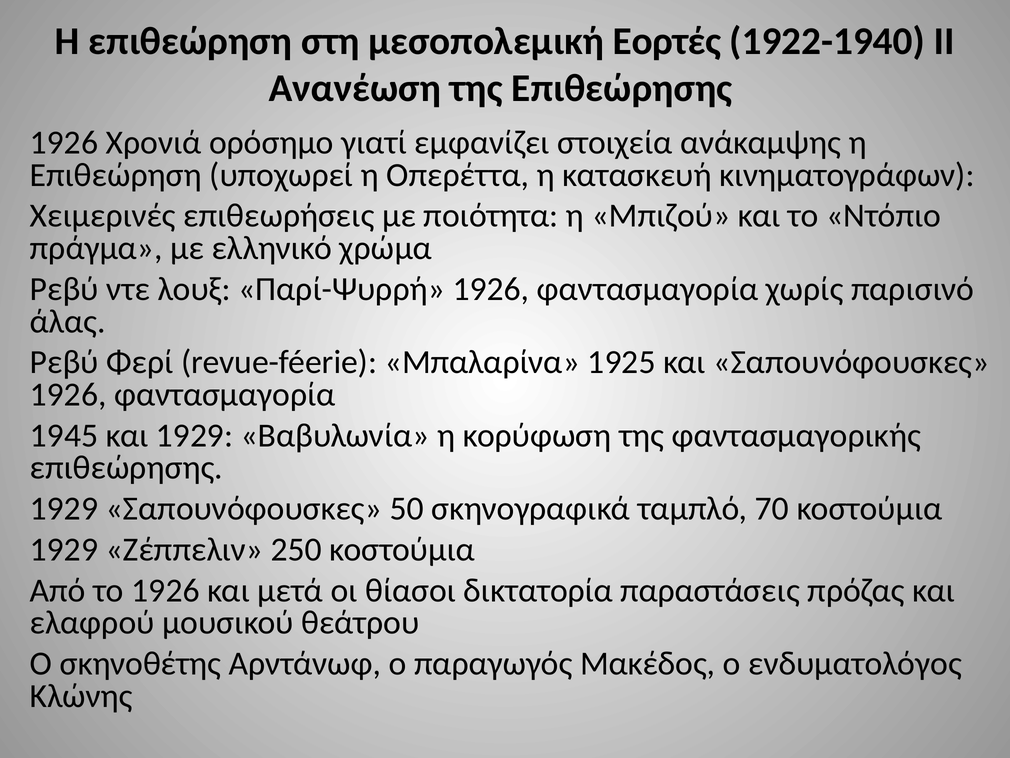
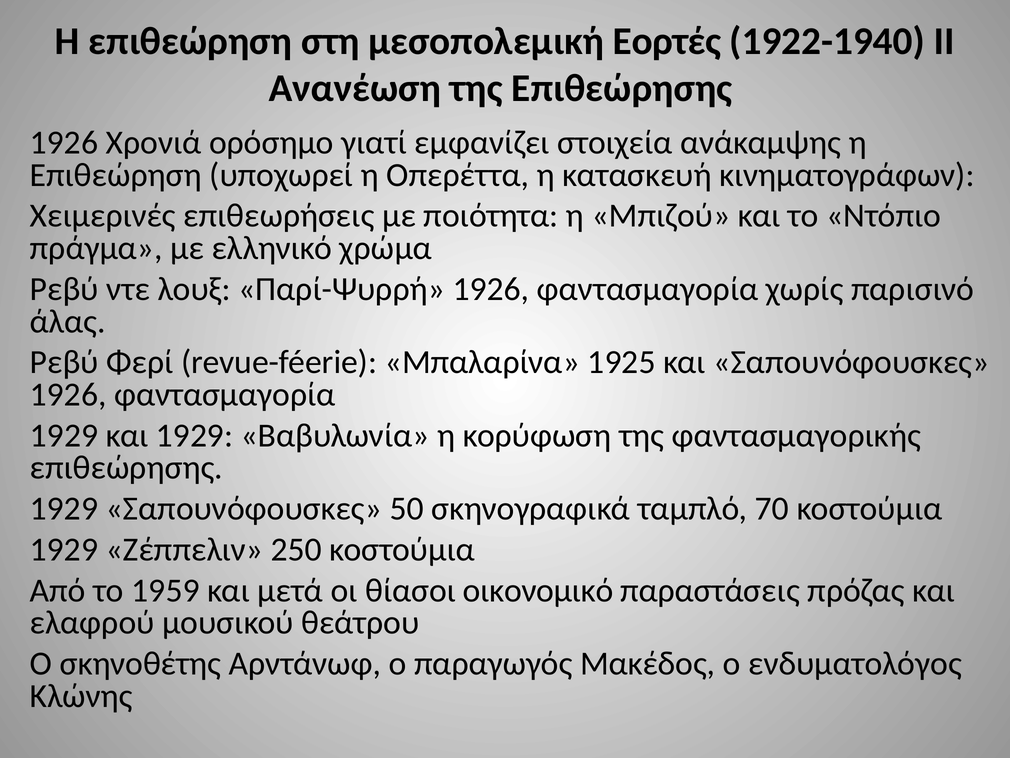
1945: 1945 -> 1929 (64, 435)
το 1926: 1926 -> 1959 (166, 590)
δικτατορία: δικτατορία -> οικονομικό (538, 590)
